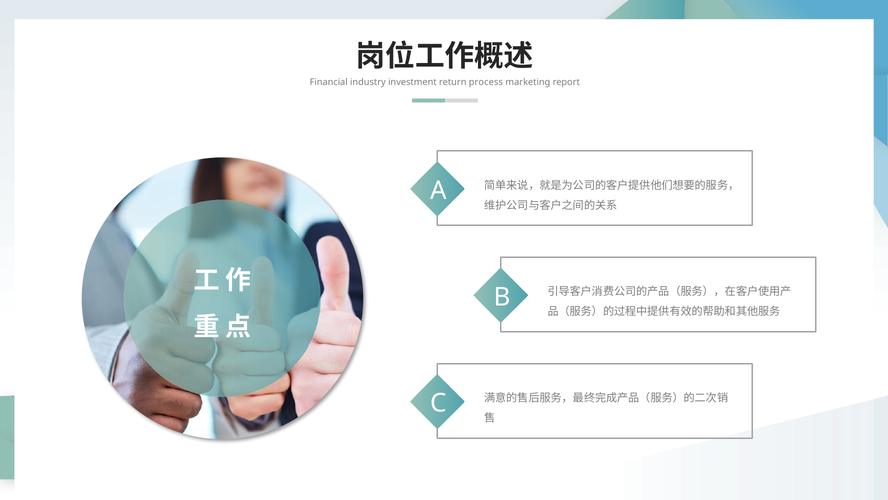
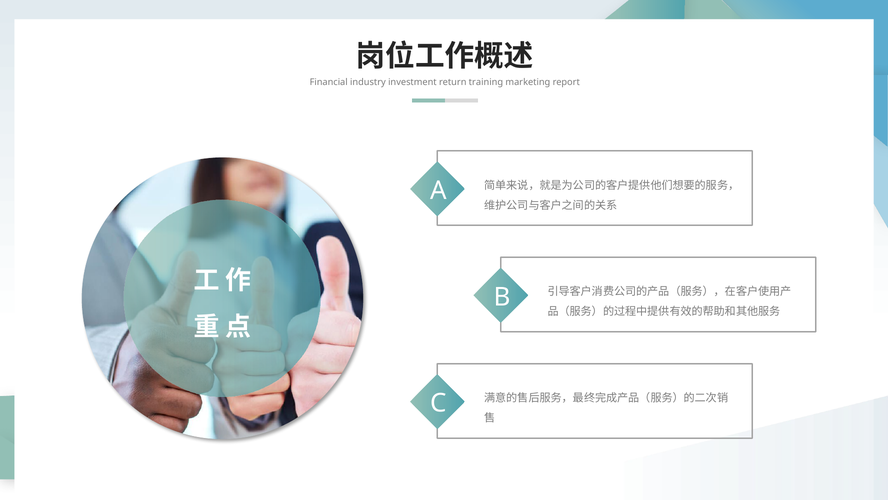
process: process -> training (486, 82)
